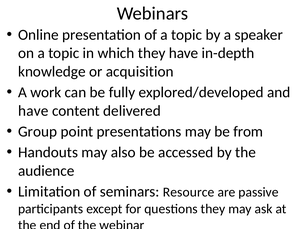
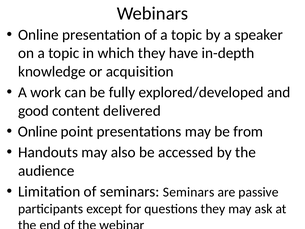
have: have -> good (33, 111)
Group: Group -> Online (38, 131)
seminars Resource: Resource -> Seminars (189, 192)
